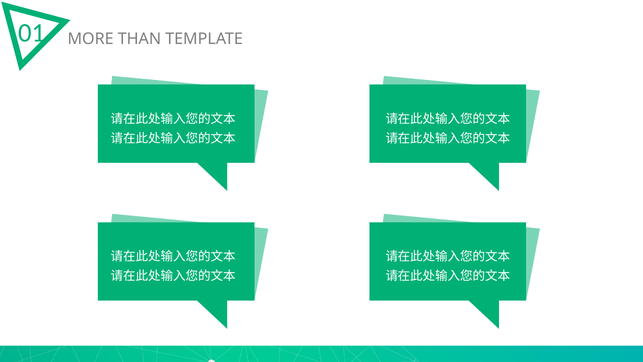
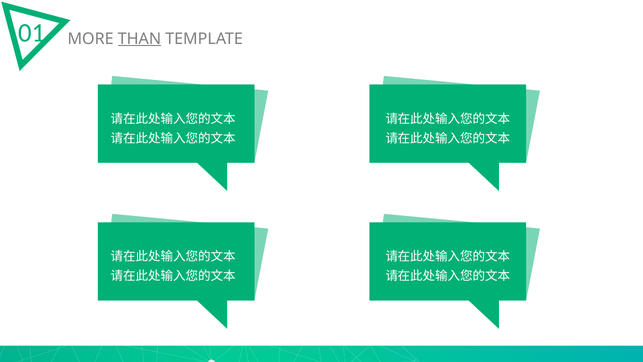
THAN underline: none -> present (139, 39)
